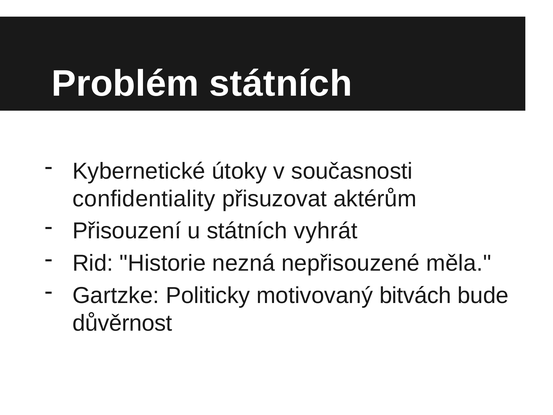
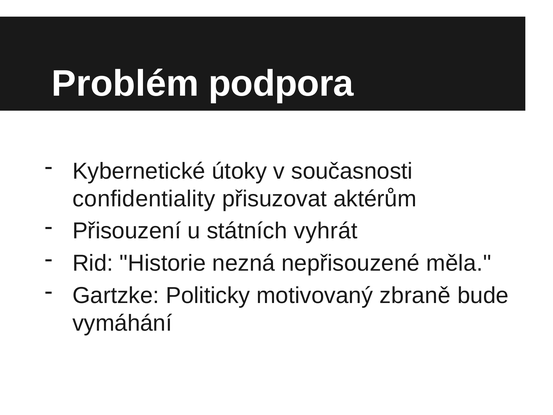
Problém státních: státních -> podpora (281, 84)
bitvách: bitvách -> zbraně (415, 295)
důvěrnost: důvěrnost -> vymáhání (122, 323)
